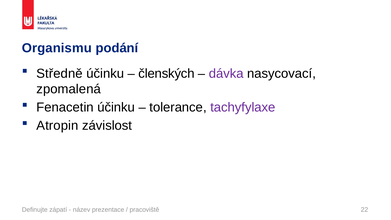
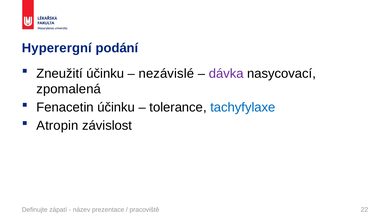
Organismu: Organismu -> Hyperergní (57, 48)
Středně: Středně -> Zneužití (60, 73)
členských: členských -> nezávislé (166, 73)
tachyfylaxe colour: purple -> blue (243, 107)
